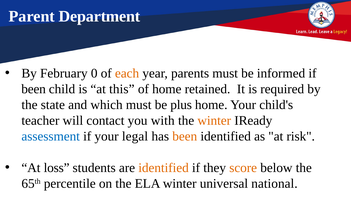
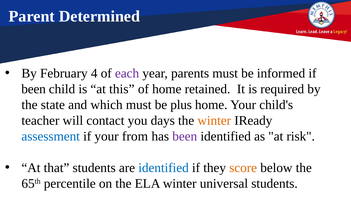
Department: Department -> Determined (99, 16)
0: 0 -> 4 (94, 73)
each colour: orange -> purple (127, 73)
with: with -> days (163, 121)
legal: legal -> from (135, 137)
been colour: orange -> purple (185, 137)
loss: loss -> that (57, 168)
identified colour: orange -> blue (164, 168)
universal national: national -> students (275, 184)
